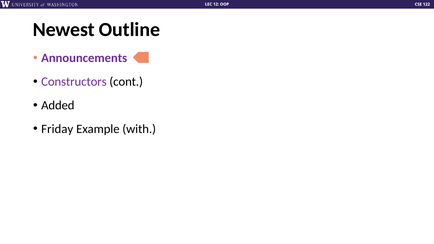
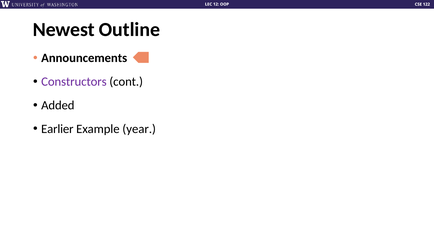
Announcements colour: purple -> black (84, 58)
Friday: Friday -> Earlier (57, 129)
with: with -> year (139, 129)
